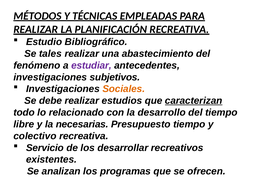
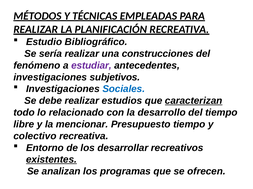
tales: tales -> sería (50, 54)
abastecimiento: abastecimiento -> construcciones (158, 54)
Sociales colour: orange -> blue (124, 89)
necesarias: necesarias -> mencionar (82, 125)
Servicio: Servicio -> Entorno (45, 148)
existentes underline: none -> present (51, 160)
